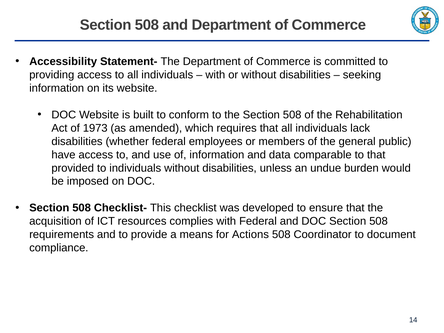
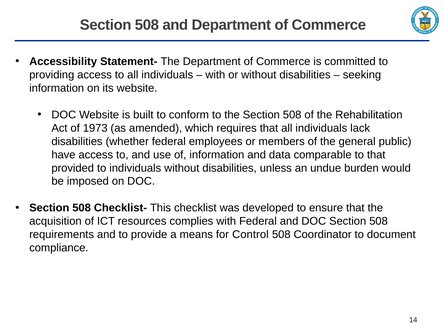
Actions: Actions -> Control (250, 235)
